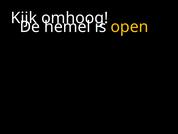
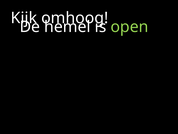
open colour: yellow -> light green (129, 27)
